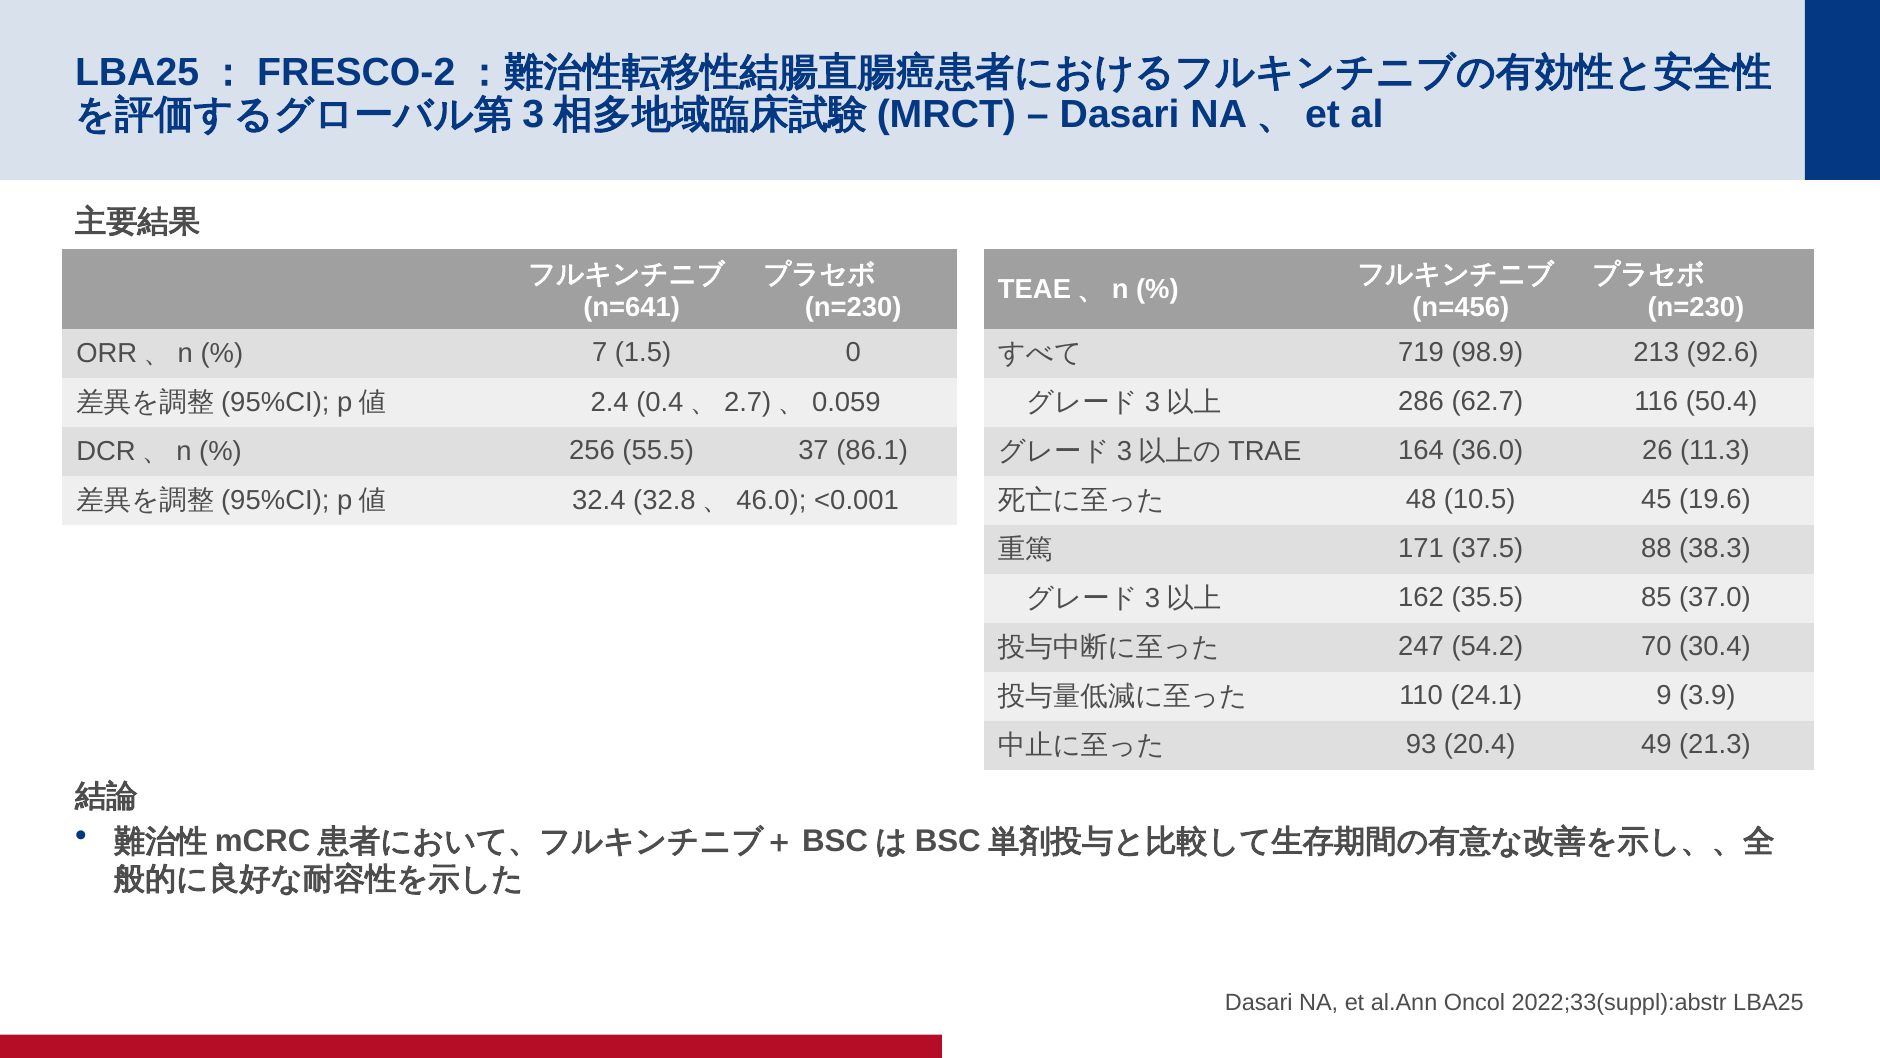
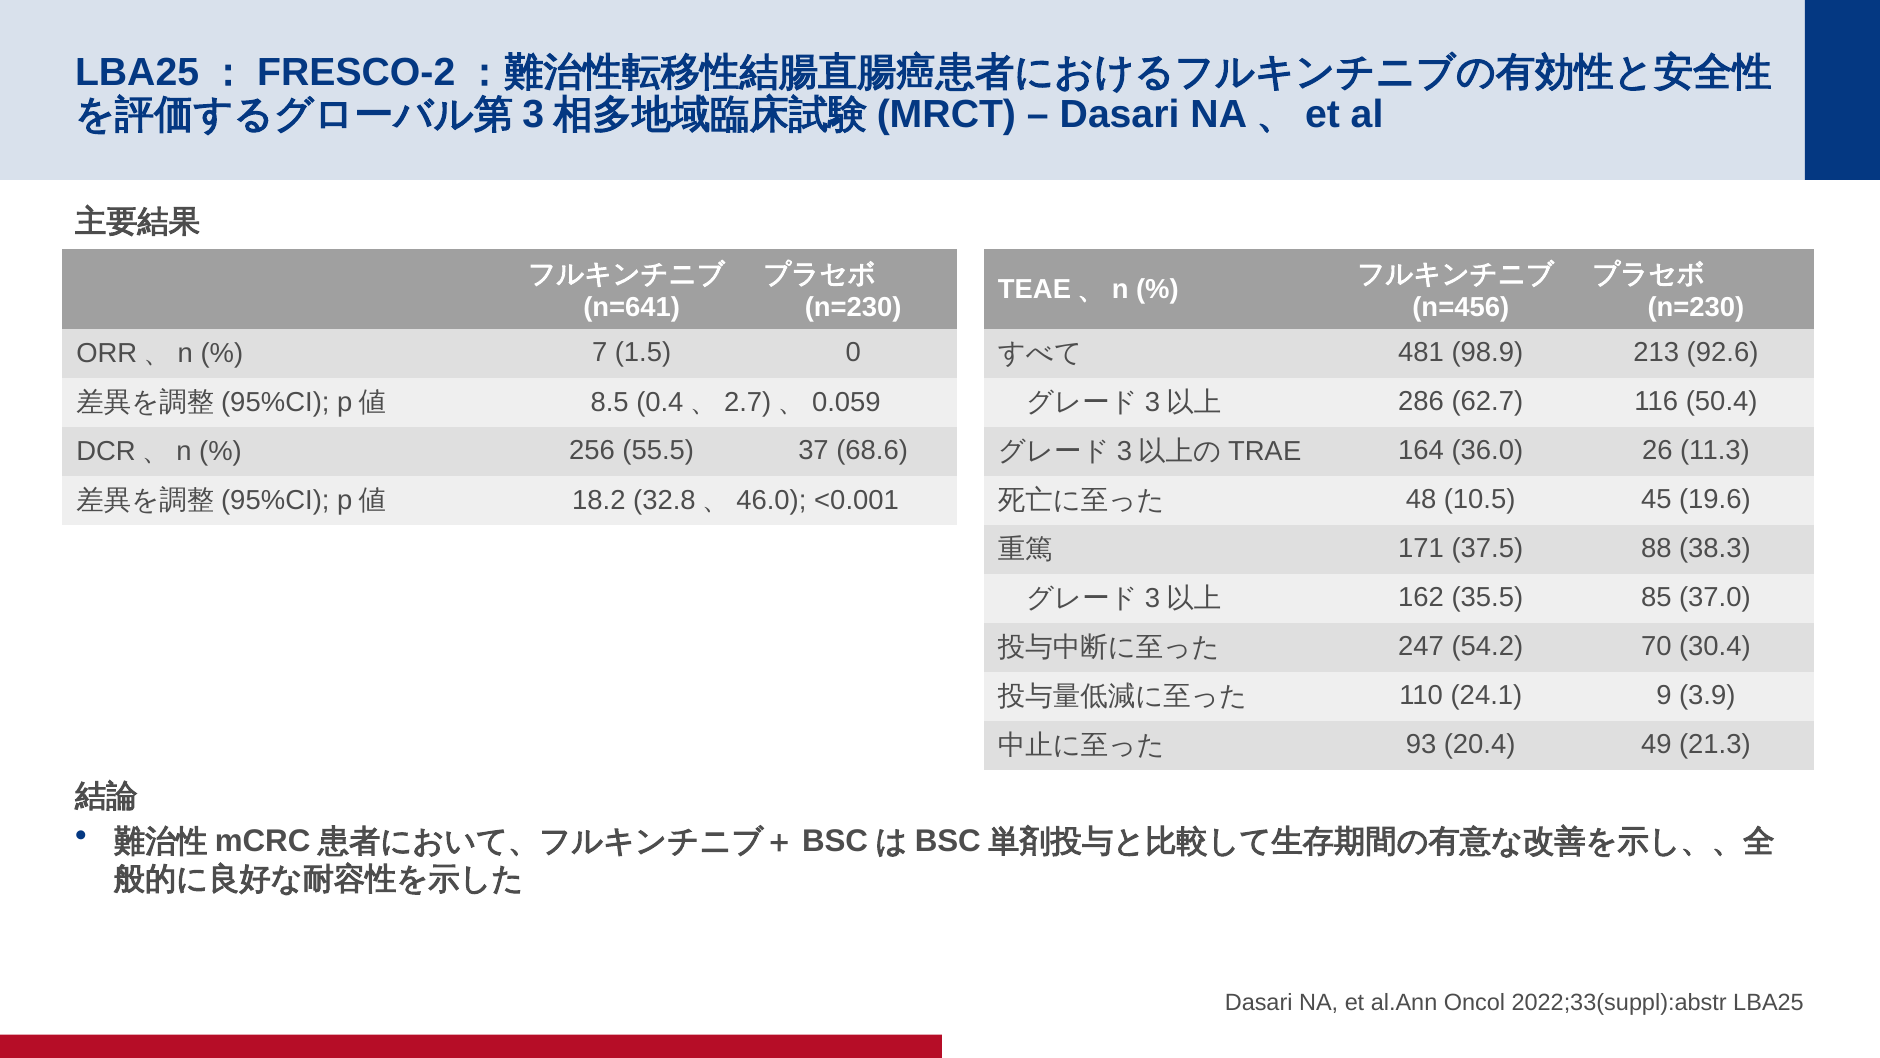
719: 719 -> 481 (1421, 352)
2.4: 2.4 -> 8.5 (610, 403)
86.1: 86.1 -> 68.6 (872, 450)
32.4: 32.4 -> 18.2 (599, 501)
